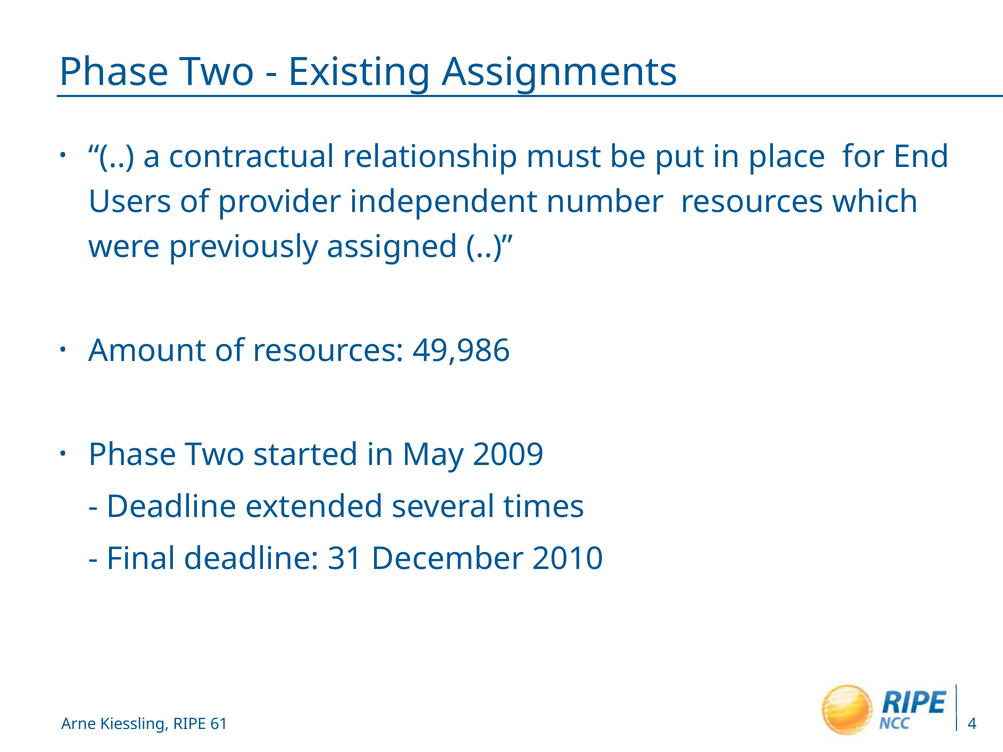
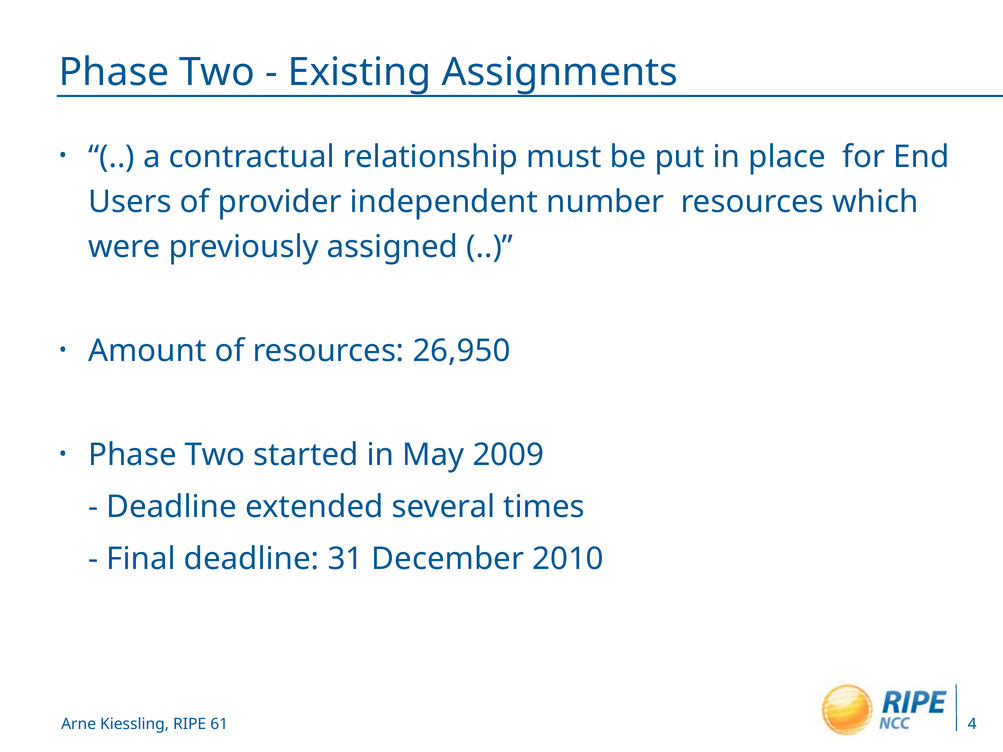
49,986: 49,986 -> 26,950 (462, 351)
